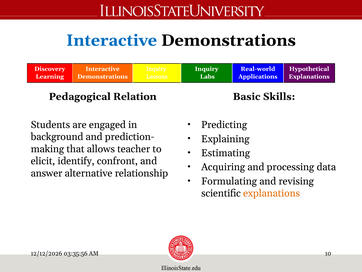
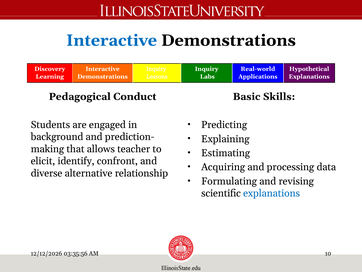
Relation: Relation -> Conduct (135, 96)
answer: answer -> diverse (47, 173)
explanations colour: orange -> blue (272, 193)
